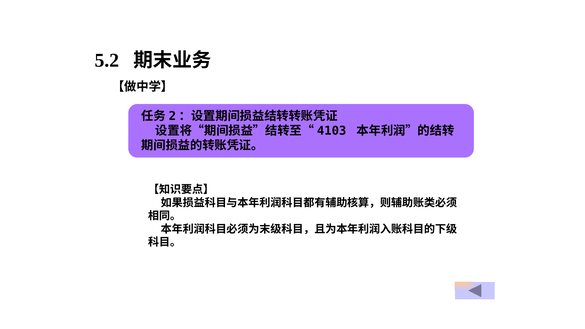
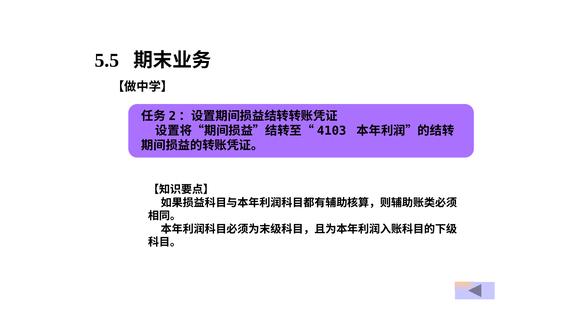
5.2: 5.2 -> 5.5 (107, 61)
